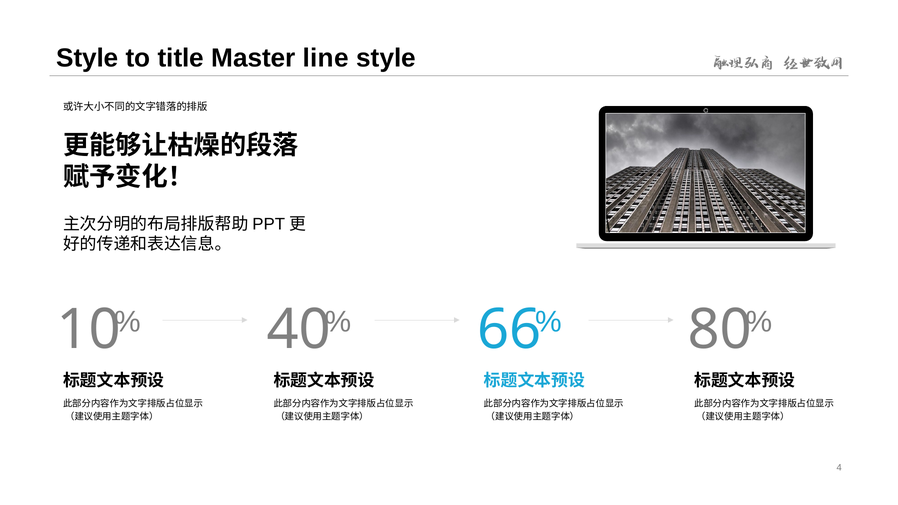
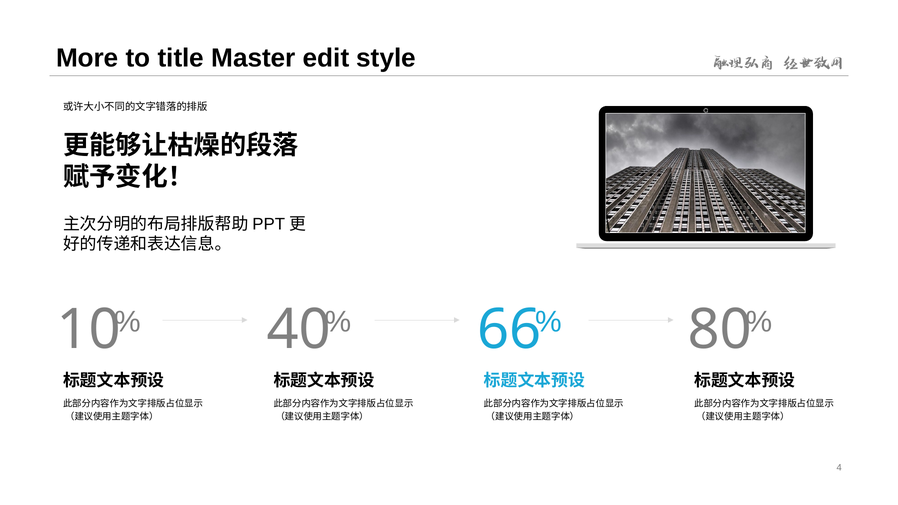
Style: Style -> More (87, 58)
line: line -> edit (326, 58)
